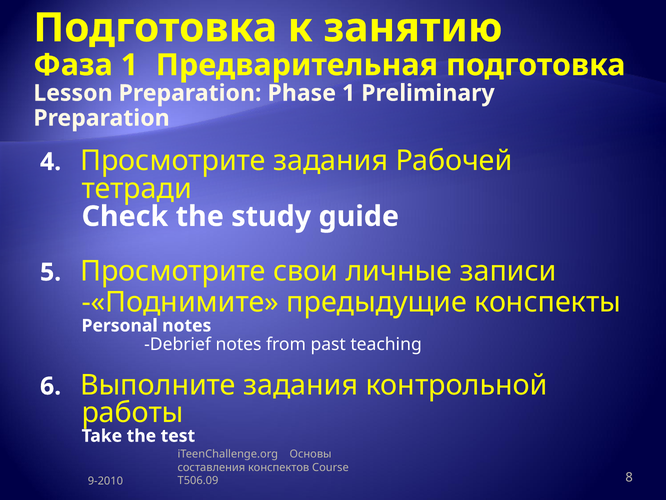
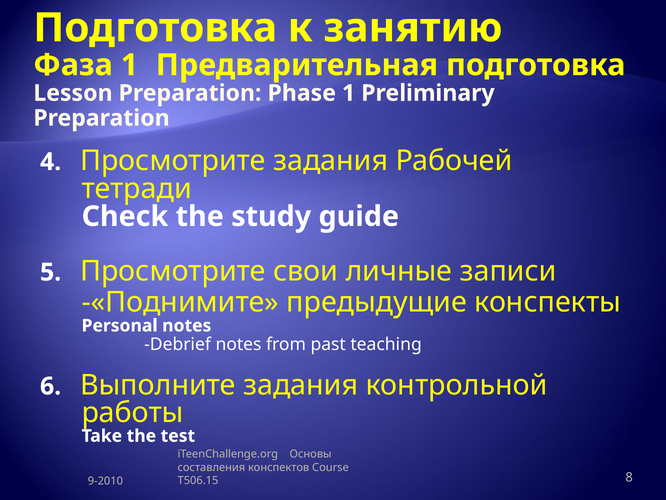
T506.09: T506.09 -> T506.15 (198, 480)
